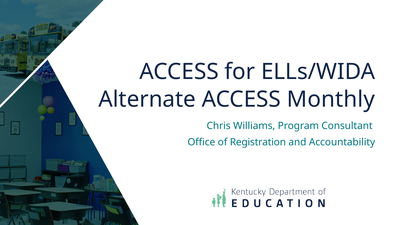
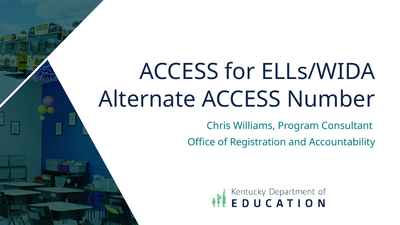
Monthly: Monthly -> Number (331, 99)
